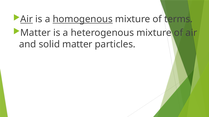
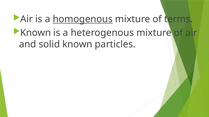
Air underline: present -> none (27, 19)
Matter: Matter -> Known (36, 33)
solid matter: matter -> known (77, 44)
